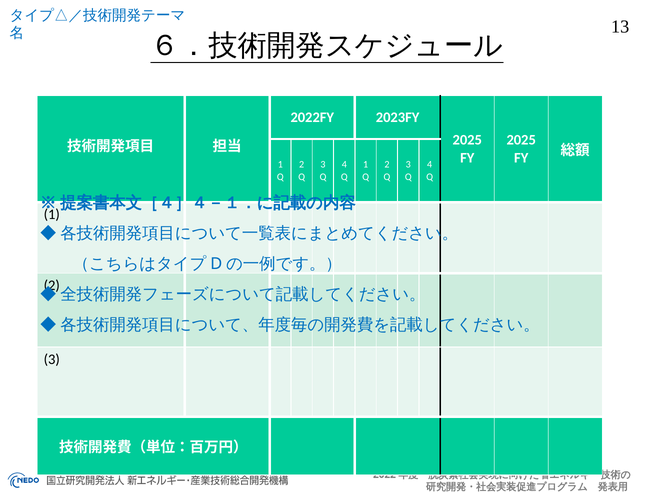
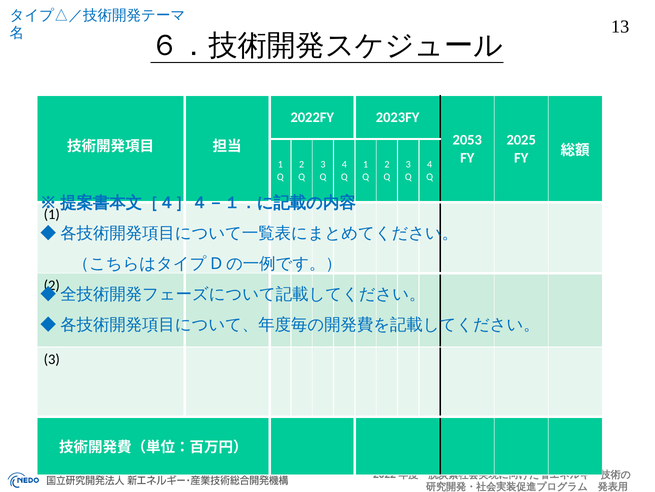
2025: 2025 -> 2053 (467, 140)
